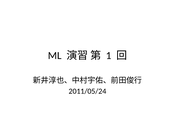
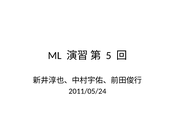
1: 1 -> 5 (109, 56)
